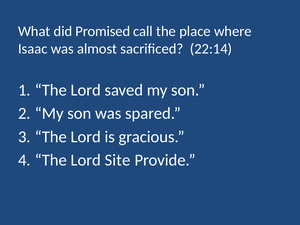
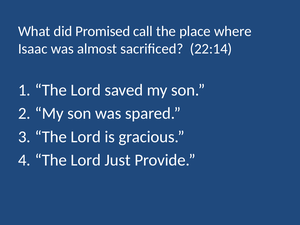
Site: Site -> Just (118, 160)
